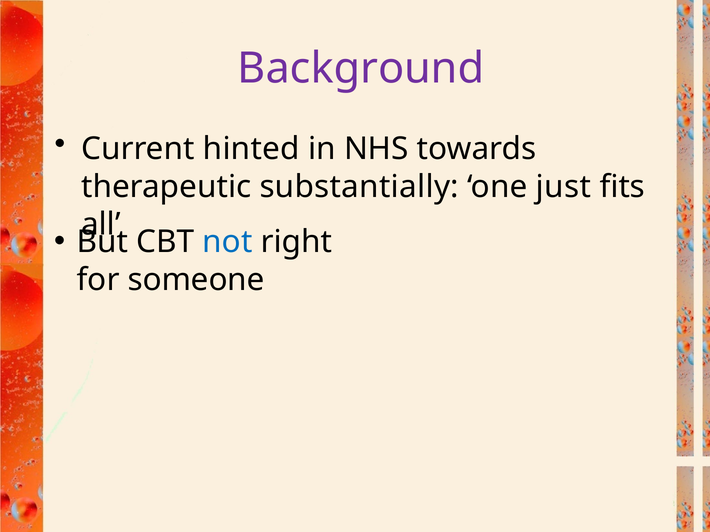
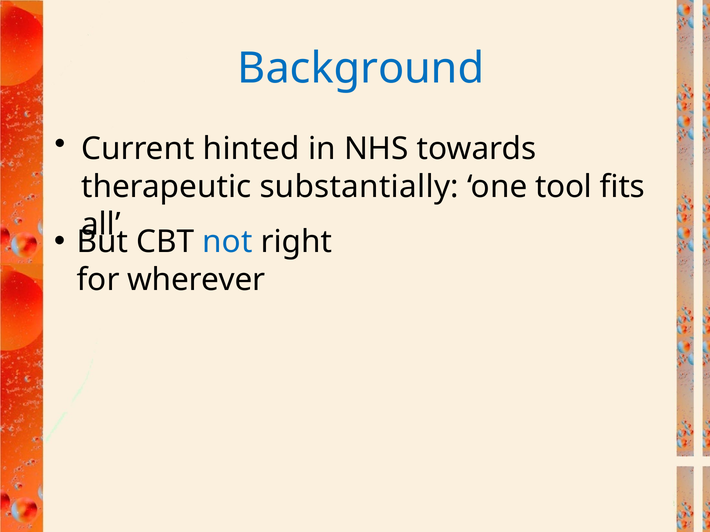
Background colour: purple -> blue (361, 69)
just: just -> tool (564, 187)
someone: someone -> wherever (196, 280)
